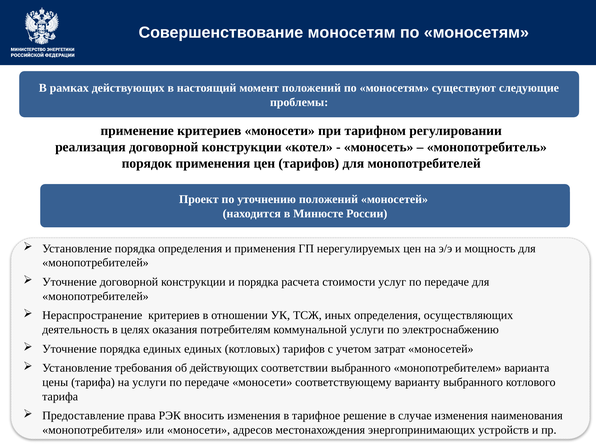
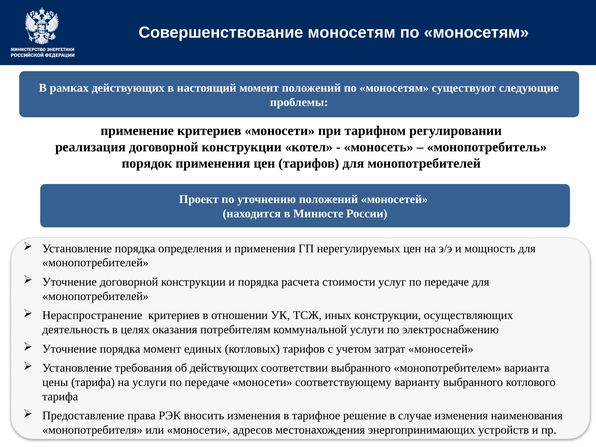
иных определения: определения -> конструкции (388, 315)
порядка единых: единых -> момент (162, 349)
